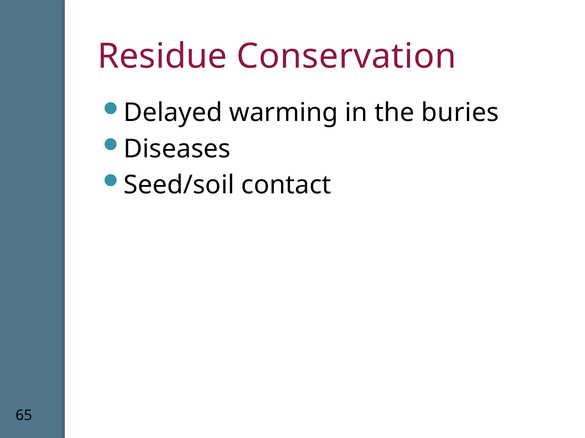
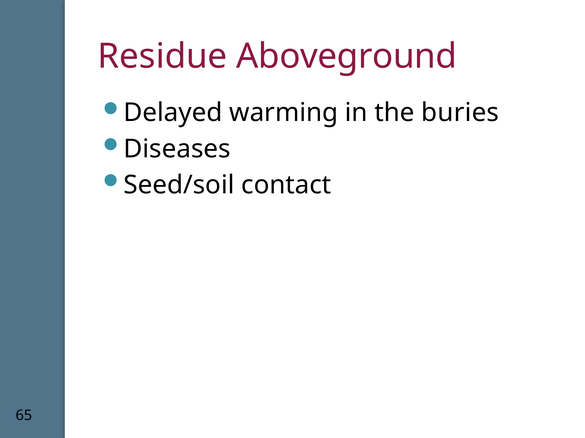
Conservation: Conservation -> Aboveground (347, 57)
